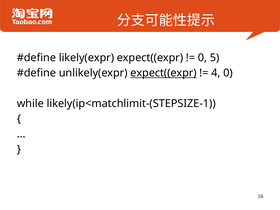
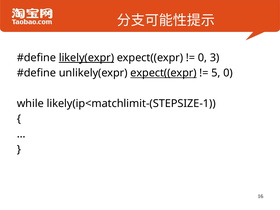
likely(expr underline: none -> present (86, 58)
5: 5 -> 3 (215, 58)
4: 4 -> 5 (216, 73)
